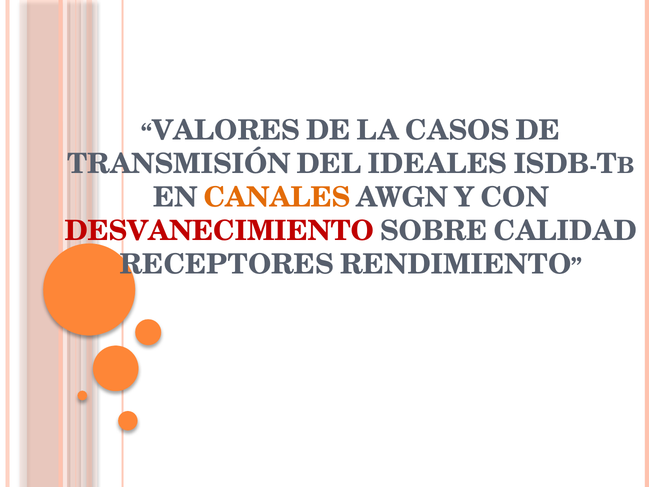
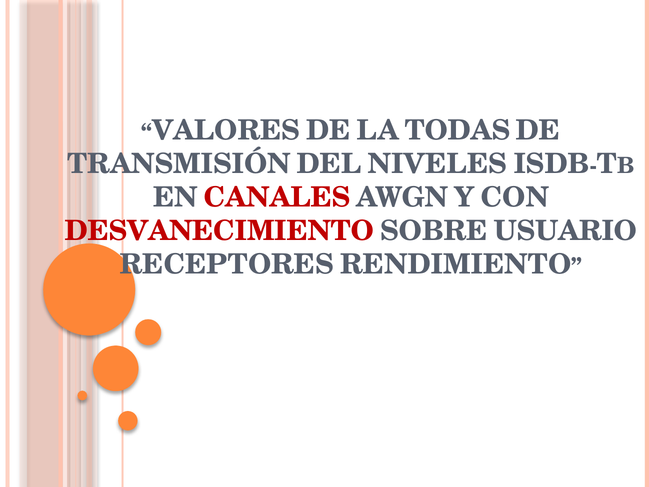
CASOS: CASOS -> TODAS (458, 131)
IDEALES: IDEALES -> NIVELES (437, 164)
CANALES colour: orange -> red (277, 198)
CALIDAD: CALIDAD -> USUARIO (566, 231)
